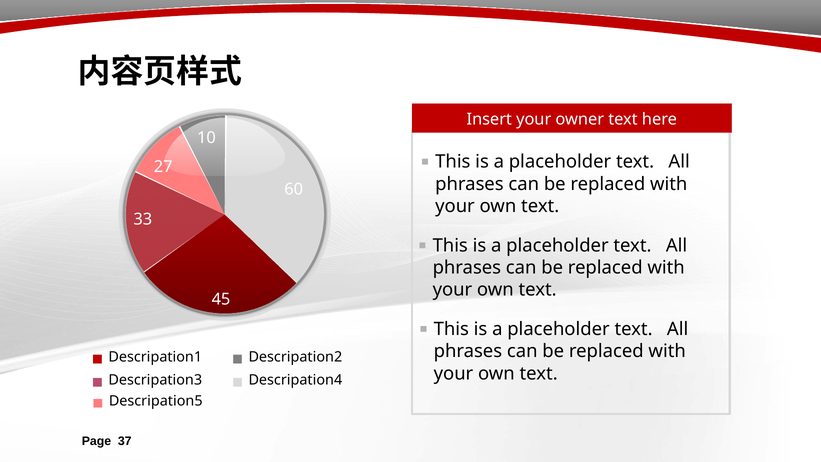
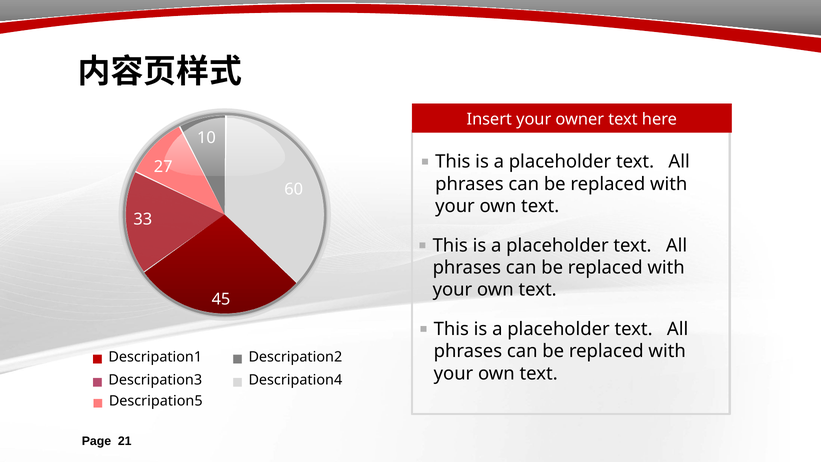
37: 37 -> 21 (125, 441)
